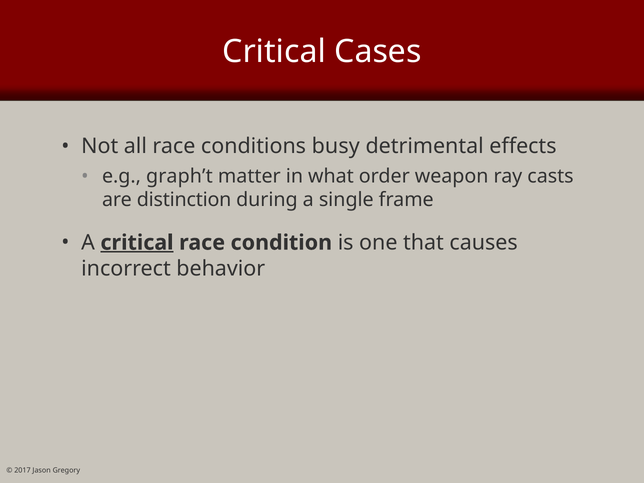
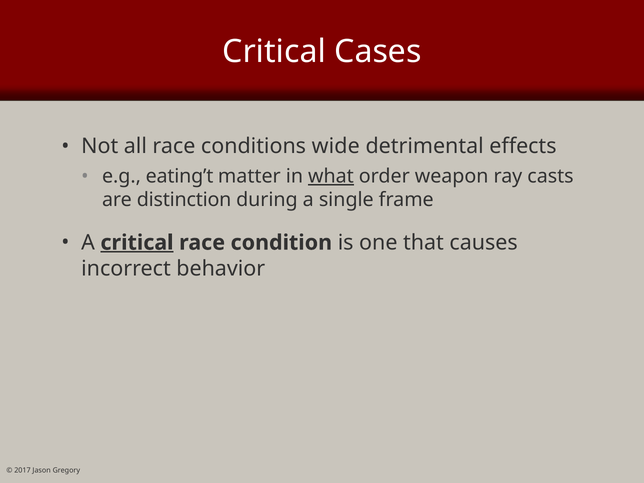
busy: busy -> wide (336, 146)
graph’t: graph’t -> eating’t (180, 176)
what underline: none -> present (331, 176)
